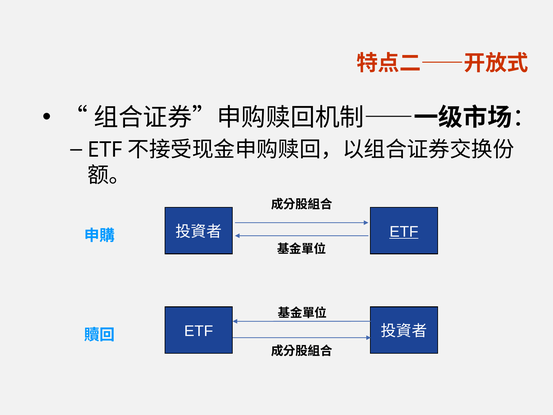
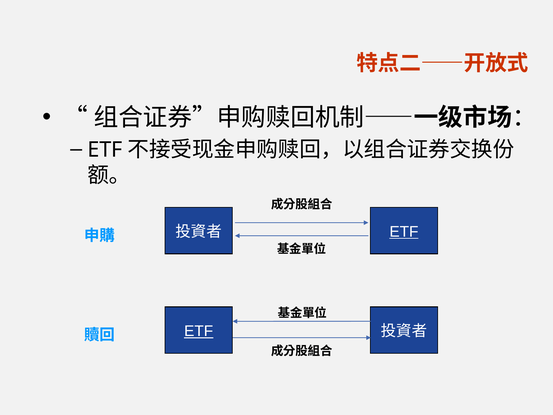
ETF underline: none -> present (199, 331)
